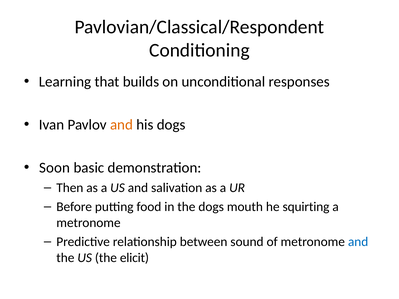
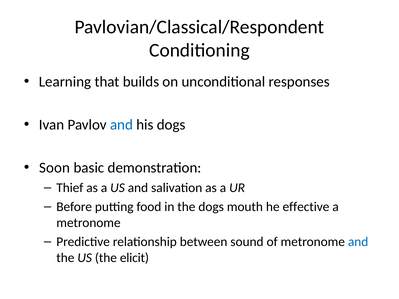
and colour: orange -> blue (122, 125)
Then: Then -> Thief (70, 188)
squirting: squirting -> effective (306, 207)
